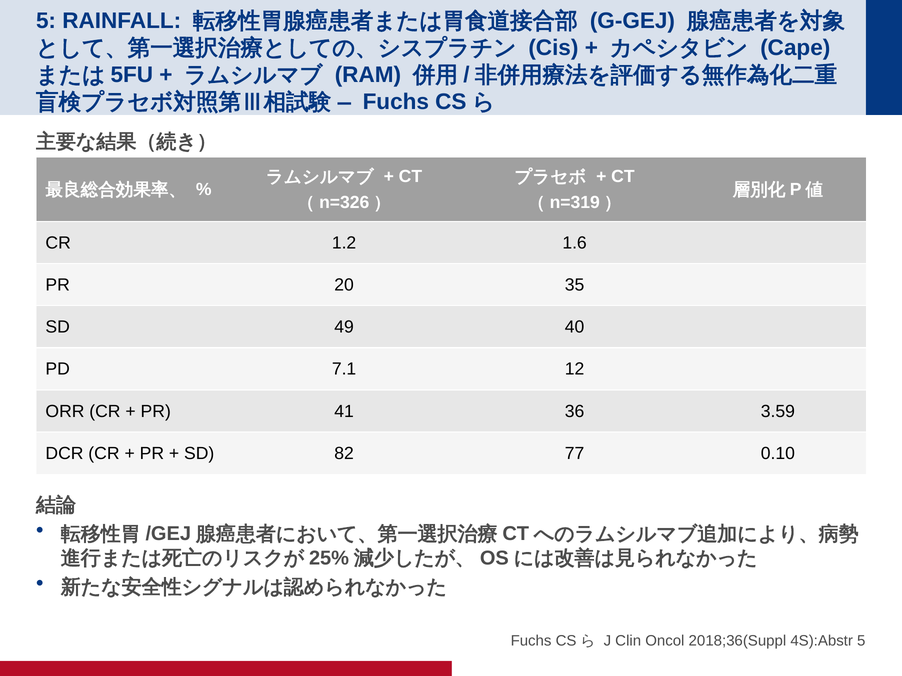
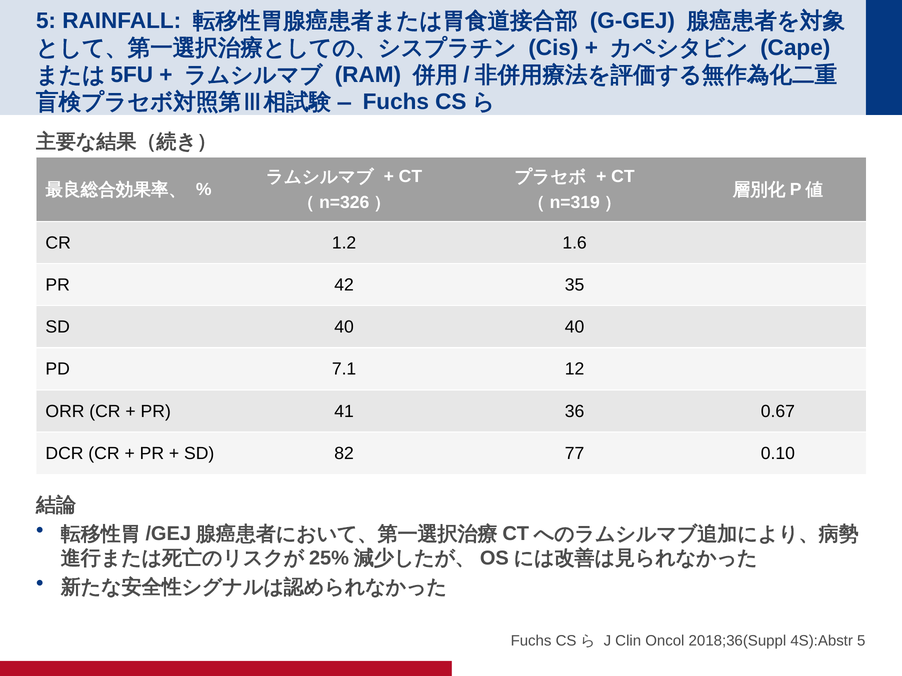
20: 20 -> 42 (344, 285)
SD 49: 49 -> 40 (344, 327)
3.59: 3.59 -> 0.67 (778, 412)
